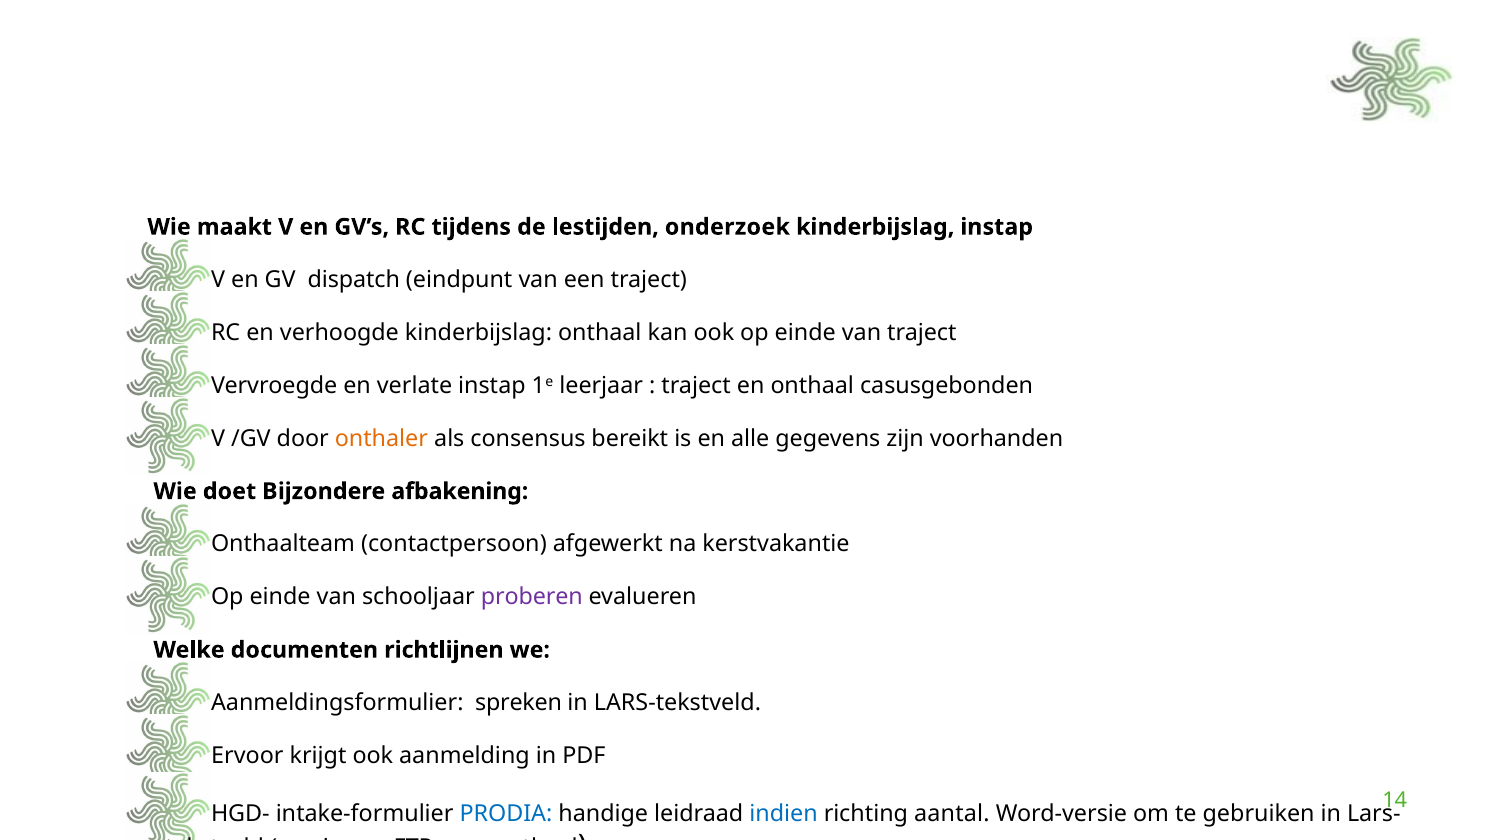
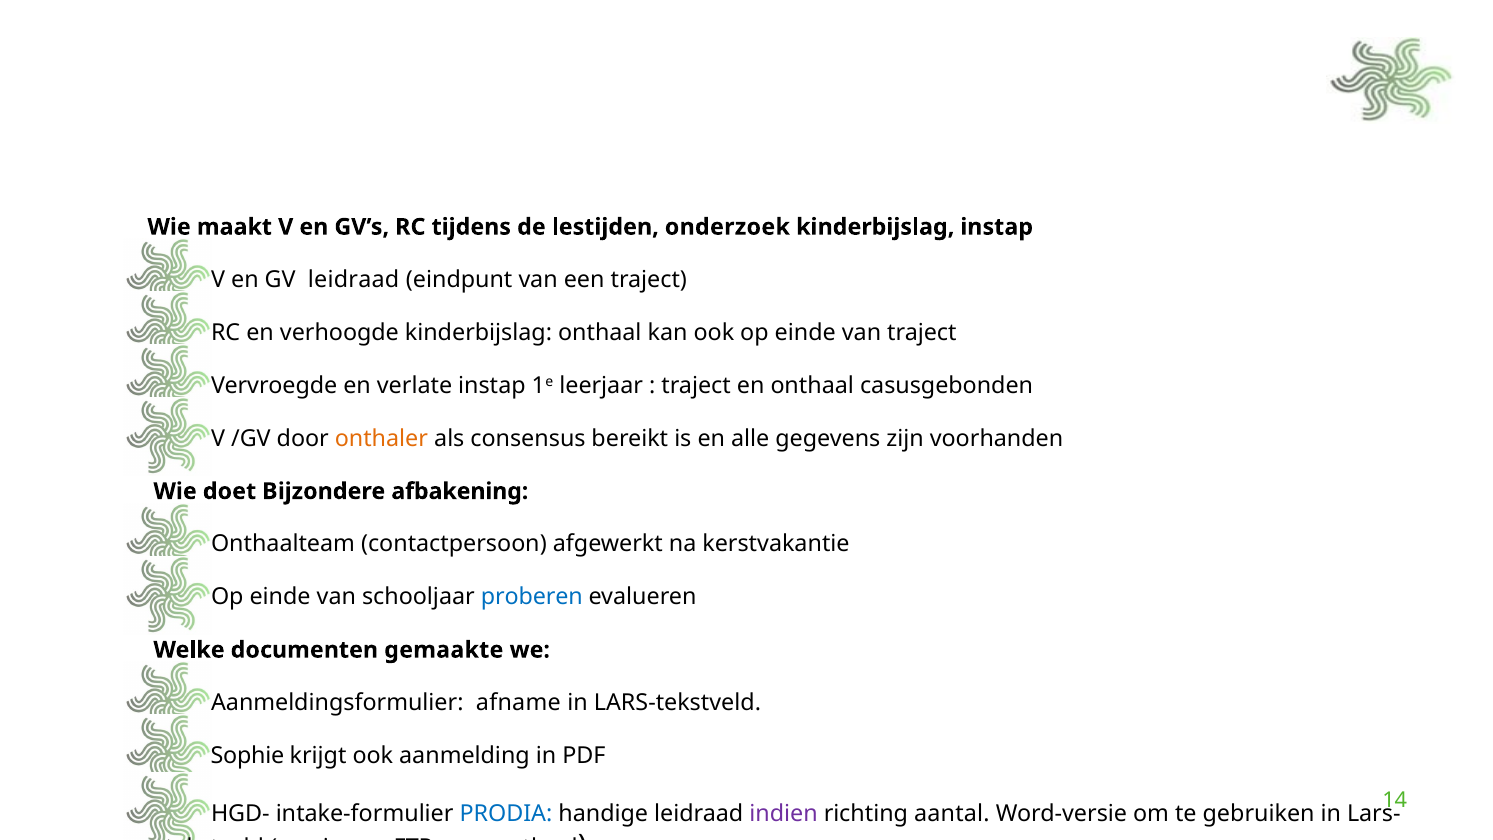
GV dispatch: dispatch -> leidraad (354, 280)
proberen colour: purple -> blue (532, 597)
richtlijnen: richtlijnen -> gemaakte (444, 650)
spreken: spreken -> afname (518, 703)
Ervoor: Ervoor -> Sophie (247, 755)
indien colour: blue -> purple (784, 813)
